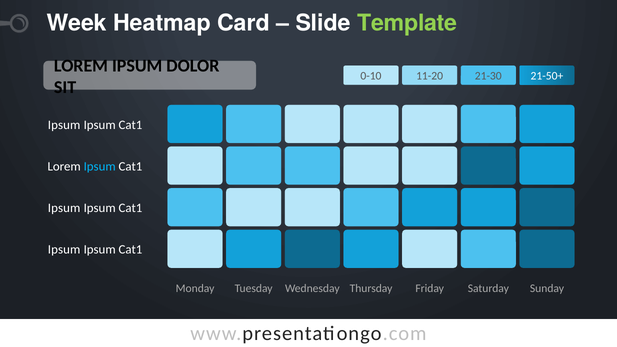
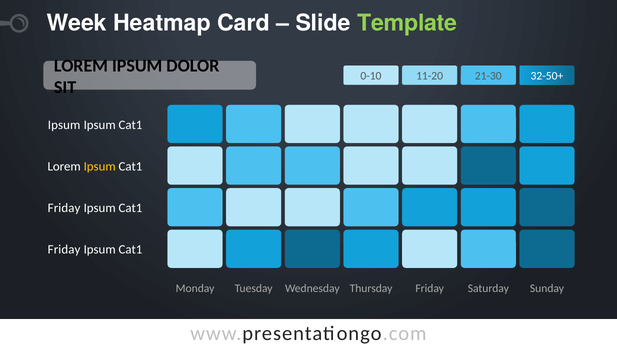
21-50+: 21-50+ -> 32-50+ (547, 76)
Ipsum colour: light blue -> yellow (100, 166)
Ipsum: Ipsum -> Friday (64, 208)
Ipsum: Ipsum -> Friday (64, 250)
